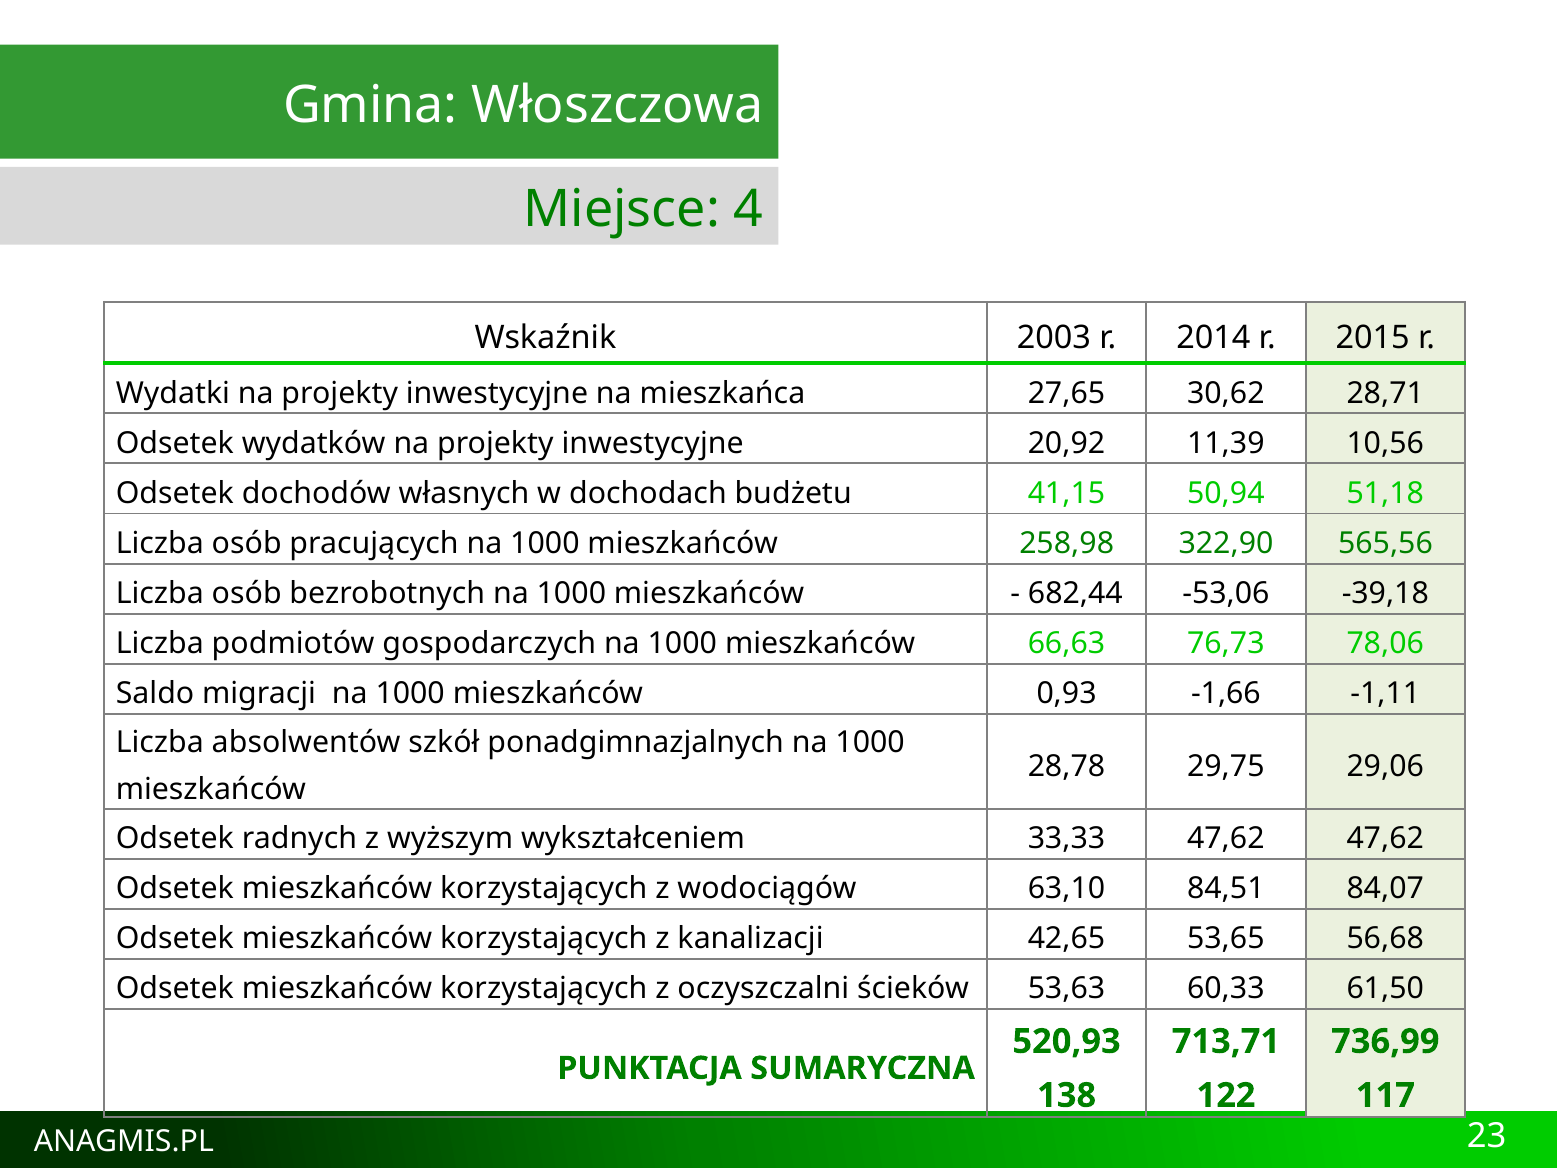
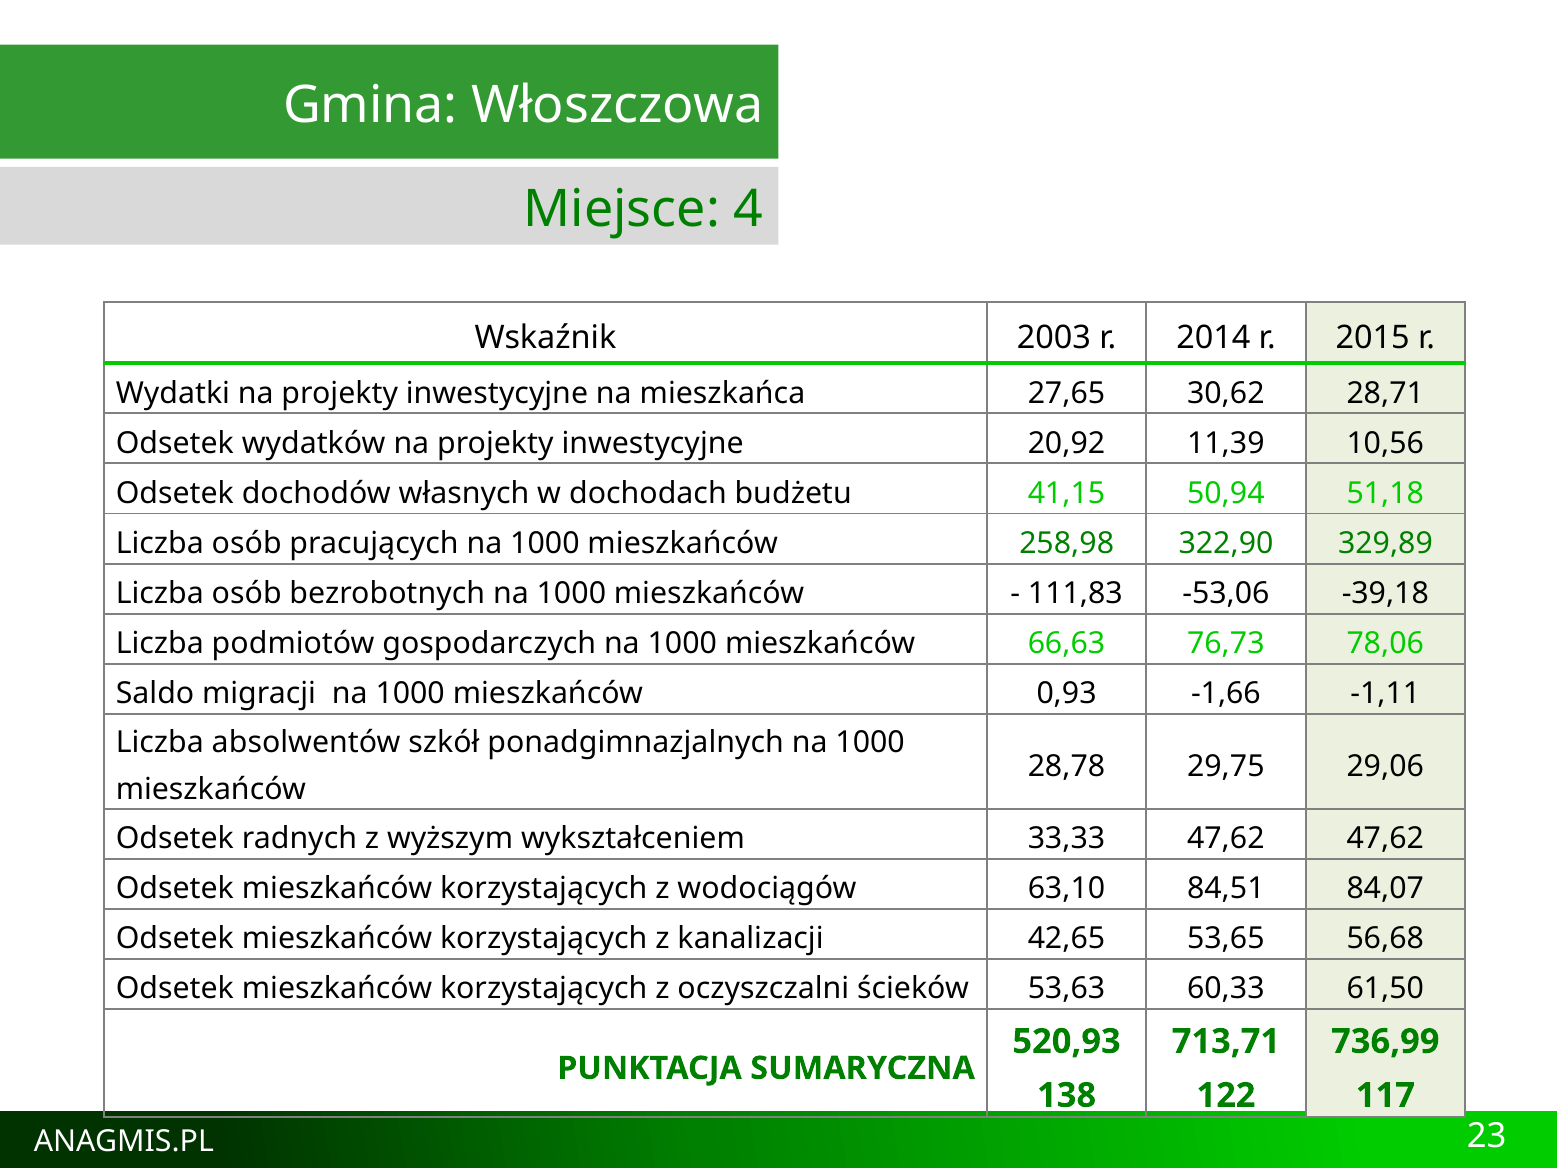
565,56: 565,56 -> 329,89 (1385, 543)
682,44: 682,44 -> 111,83 (1075, 593)
